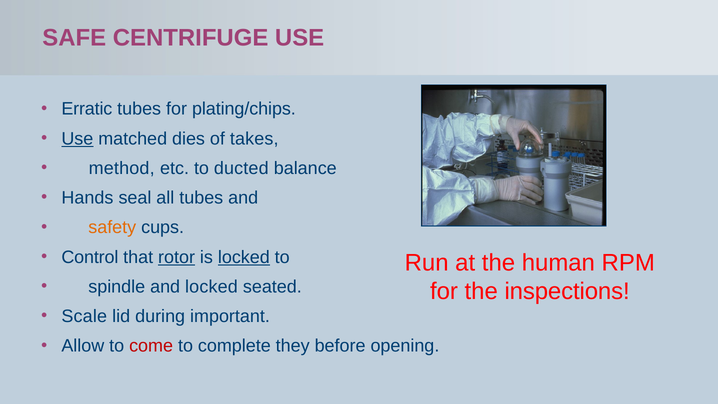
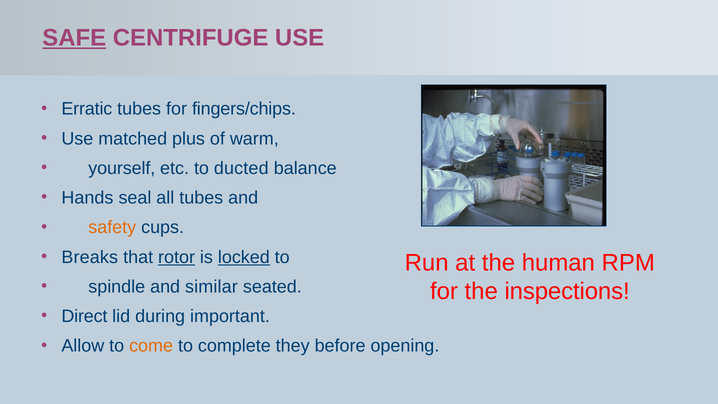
SAFE underline: none -> present (74, 38)
plating/chips: plating/chips -> fingers/chips (244, 109)
Use underline: present -> none (77, 139)
dies: dies -> plus (189, 139)
takes: takes -> warm (254, 139)
method: method -> yourself (122, 168)
Control: Control -> Breaks (90, 257)
and locked: locked -> similar (211, 287)
Scale: Scale -> Direct (84, 316)
come colour: red -> orange (151, 346)
